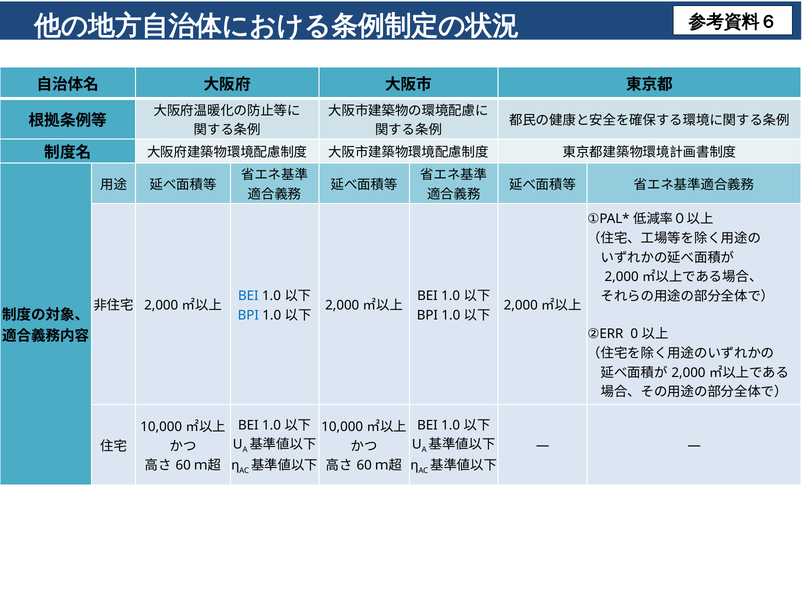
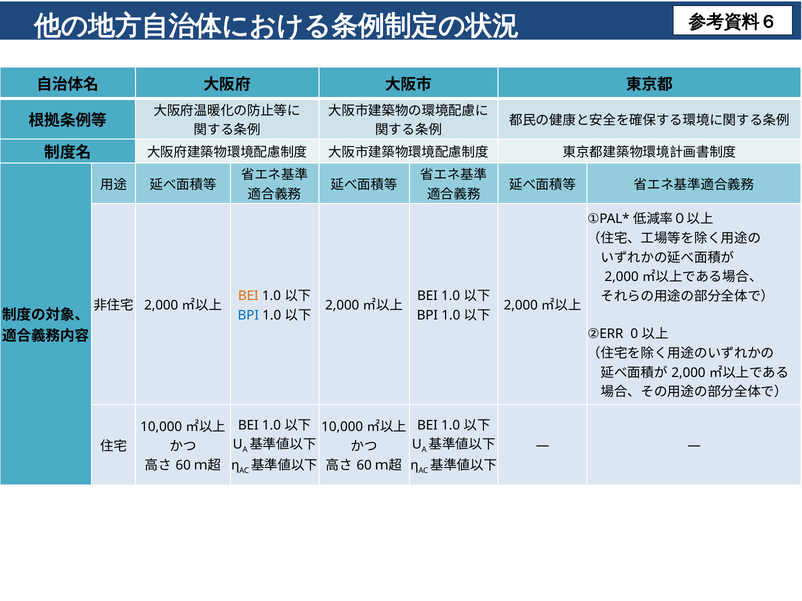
BEI colour: blue -> orange (248, 296)
